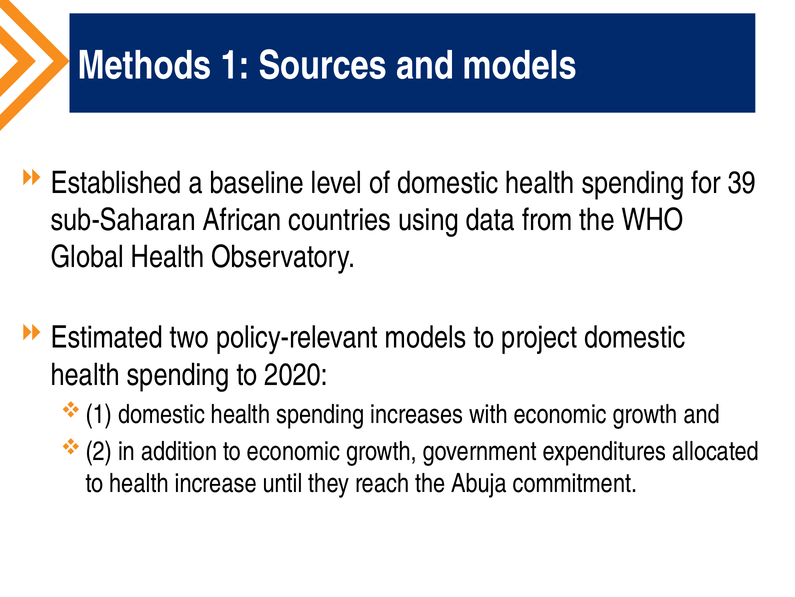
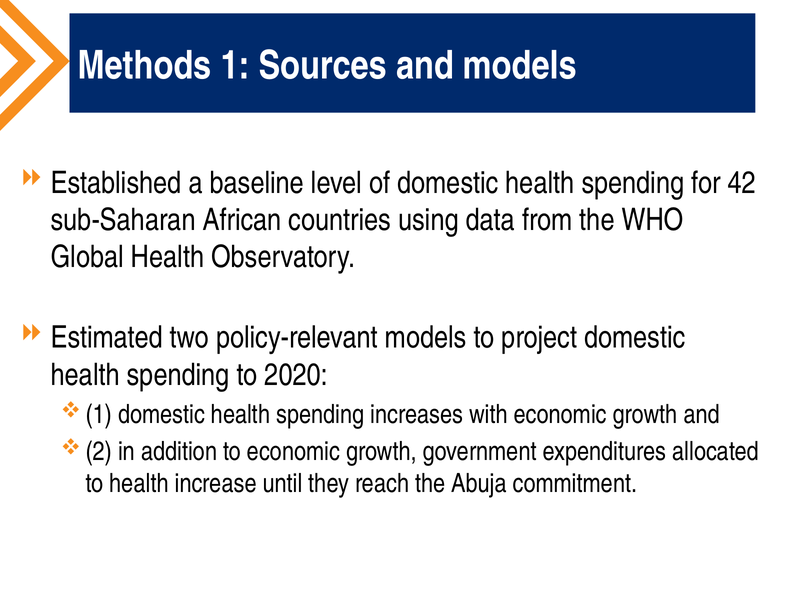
39: 39 -> 42 (742, 183)
